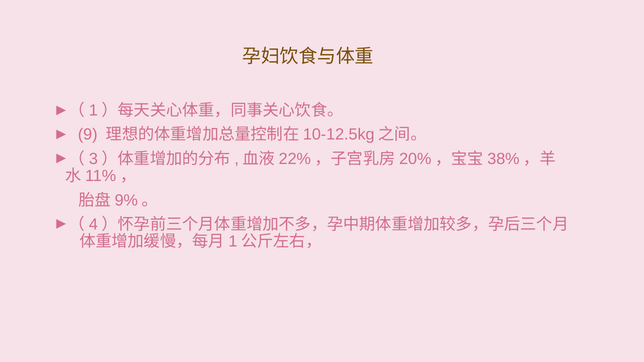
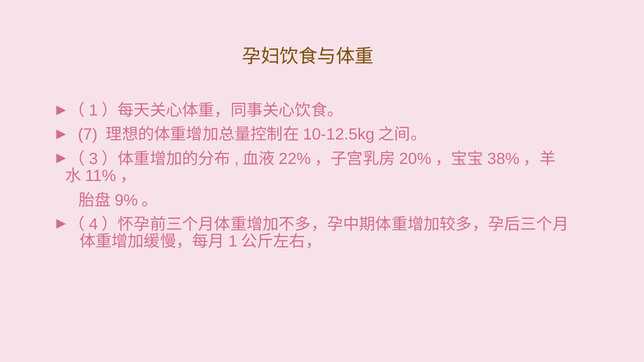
9: 9 -> 7 (88, 135)
